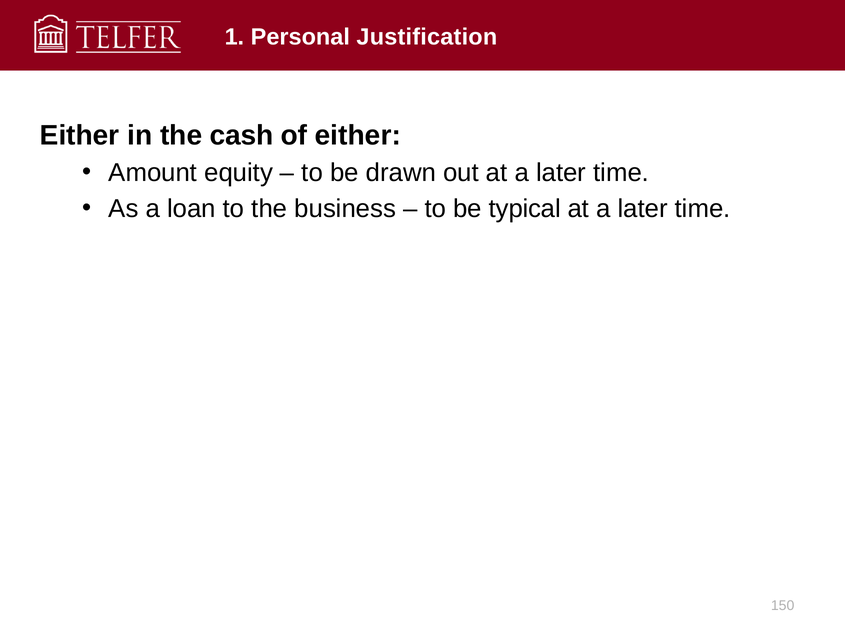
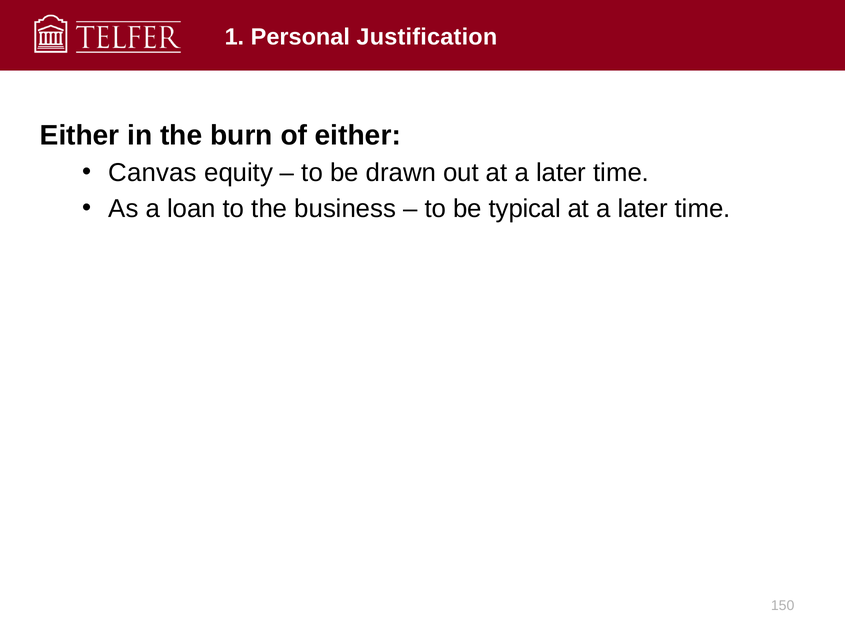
cash: cash -> burn (241, 135)
Amount: Amount -> Canvas (153, 173)
